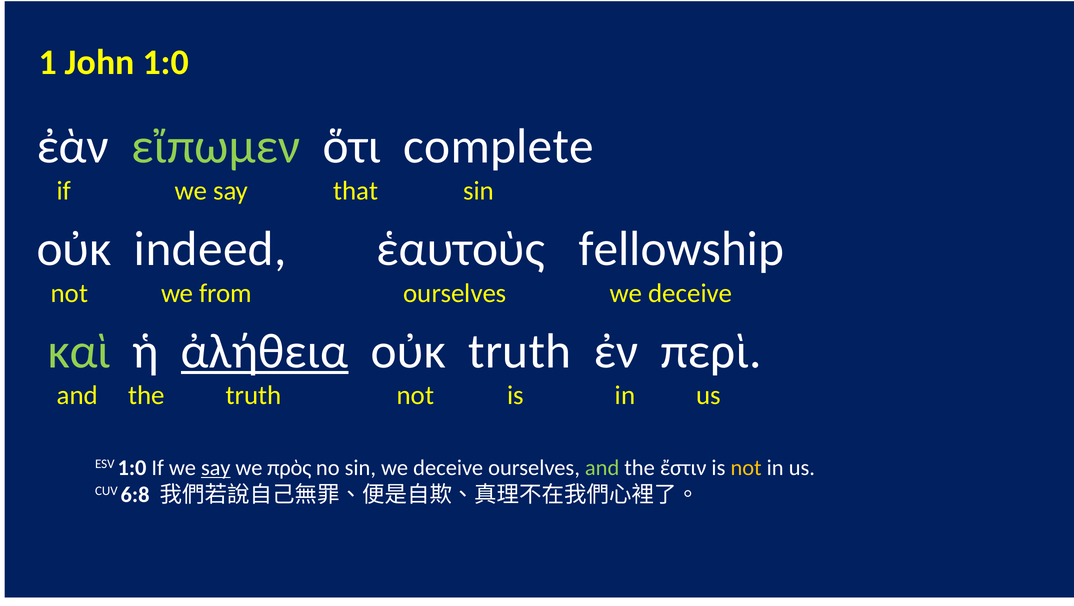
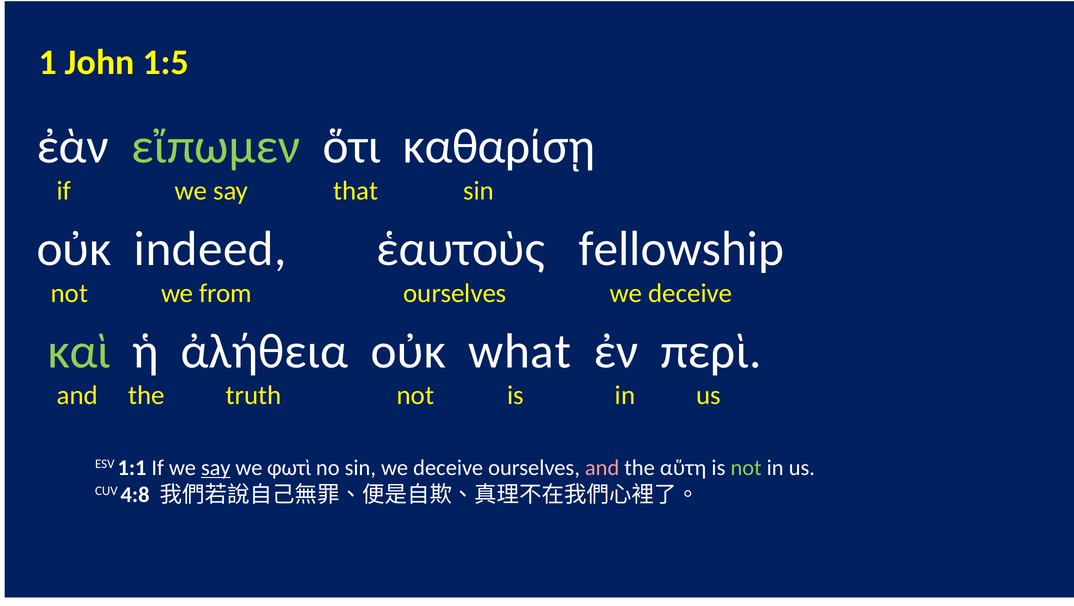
John 1:0: 1:0 -> 1:5 (166, 62)
complete: complete -> καθαρίσῃ (499, 147)
ἀλήθεια underline: present -> none (265, 351)
οὐκ truth: truth -> what (520, 351)
ESV 1:0: 1:0 -> 1:1 (132, 467)
πρὸς: πρὸς -> φωτὶ (289, 467)
and colour: light green -> pink (602, 467)
ἔστιν: ἔστιν -> αὕτη (683, 467)
not colour: yellow -> light green (746, 467)
6:8: 6:8 -> 4:8 (135, 494)
